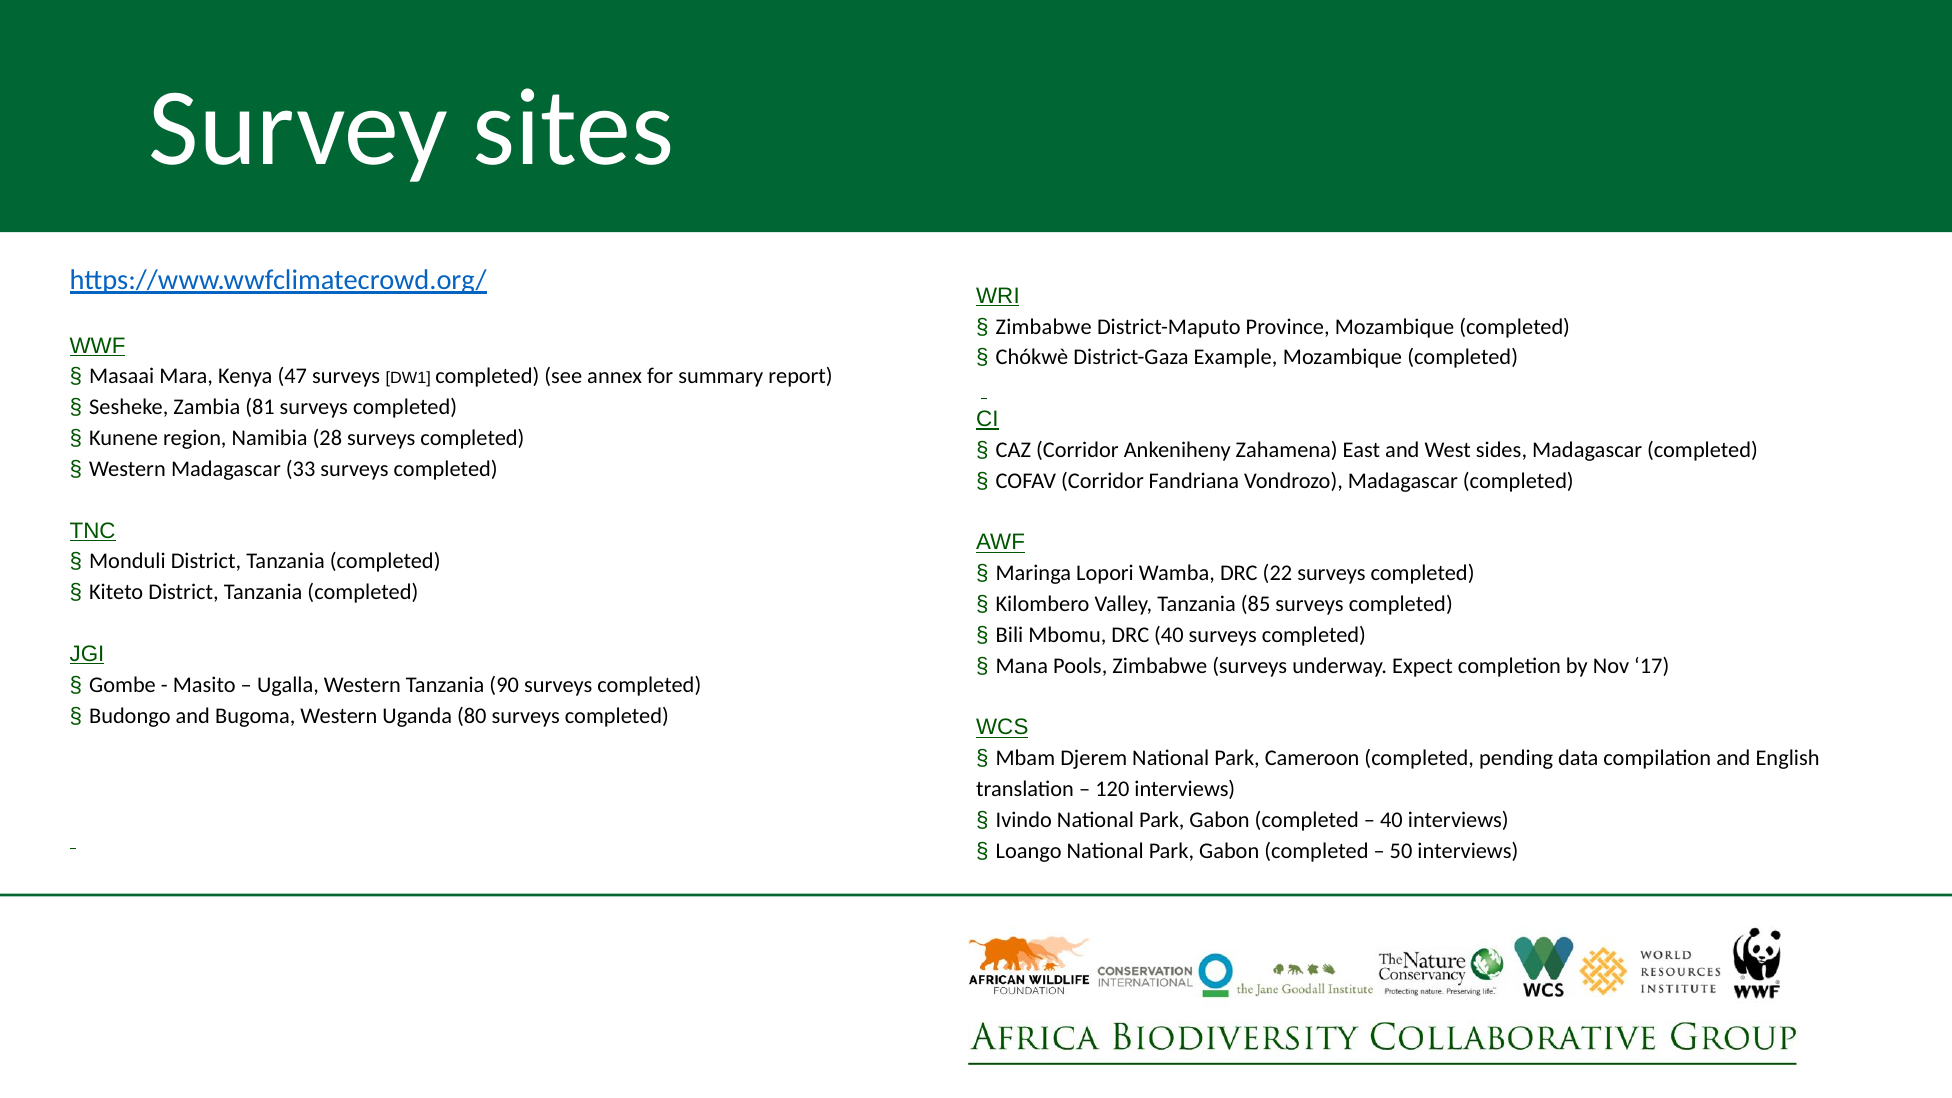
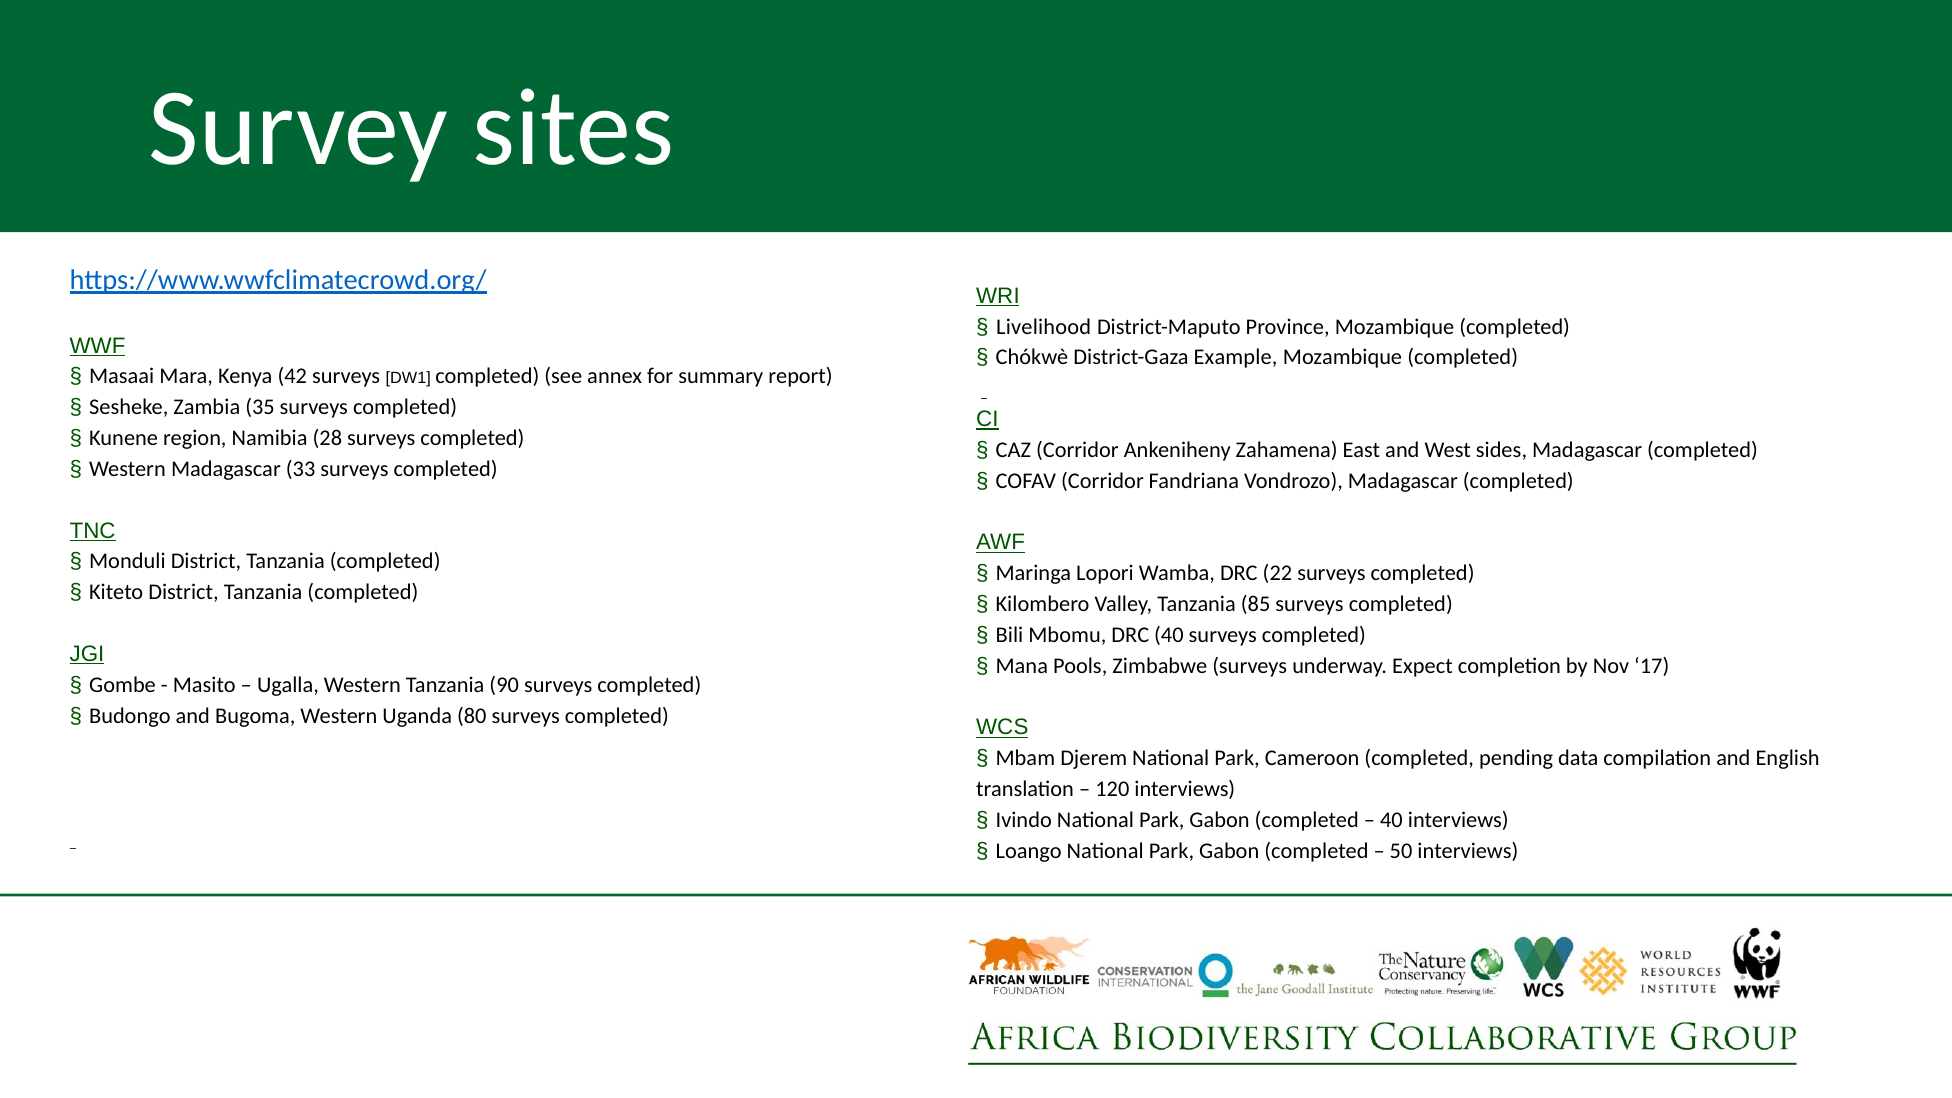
Zimbabwe: Zimbabwe -> Livelihood (1044, 327)
47: 47 -> 42 (292, 376)
81: 81 -> 35 (260, 407)
